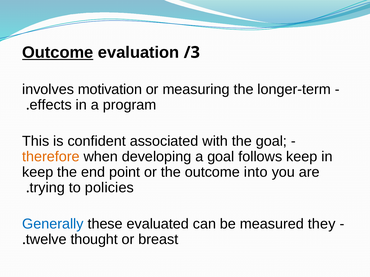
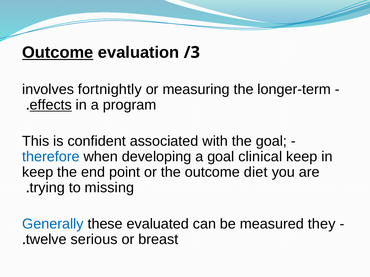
motivation: motivation -> fortnightly (110, 90)
effects underline: none -> present (51, 105)
therefore colour: orange -> blue (51, 157)
follows: follows -> clinical (260, 157)
into: into -> diet (256, 173)
policies: policies -> missing (109, 188)
thought: thought -> serious (94, 240)
